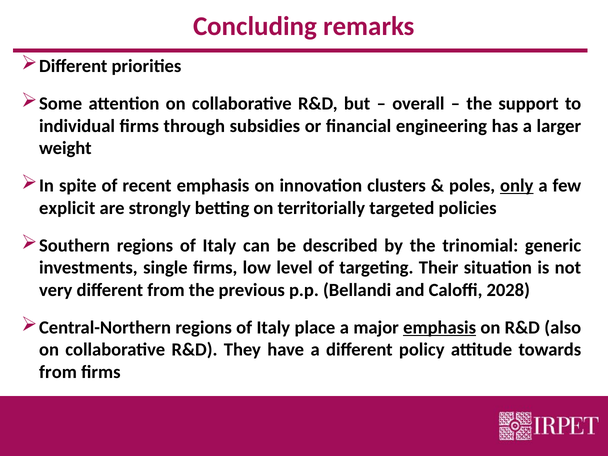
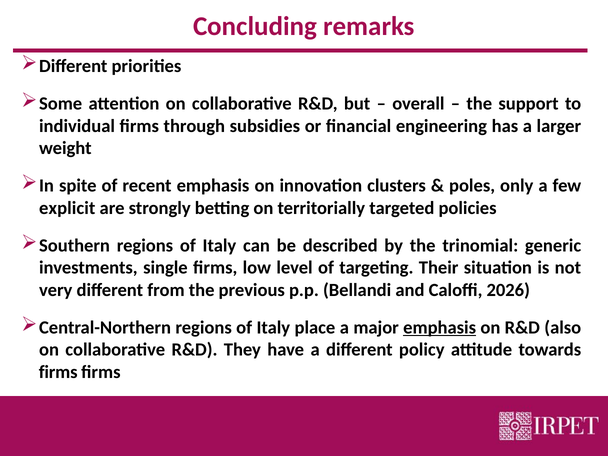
only underline: present -> none (517, 186)
2028: 2028 -> 2026 (508, 290)
from: from -> firms (58, 372)
